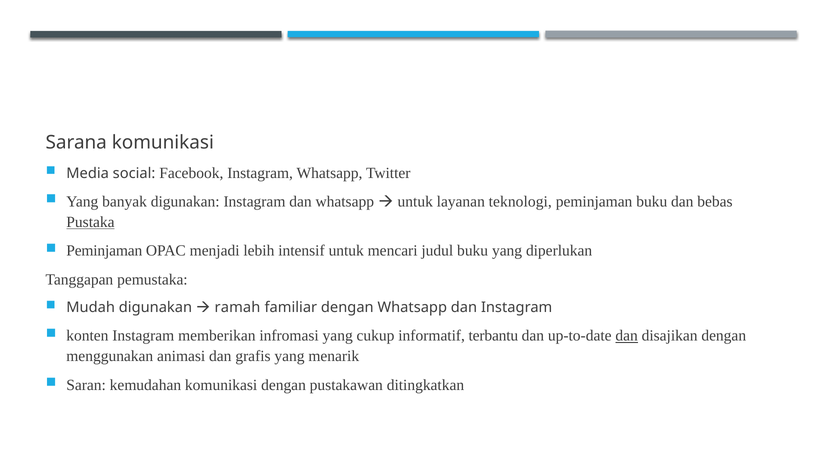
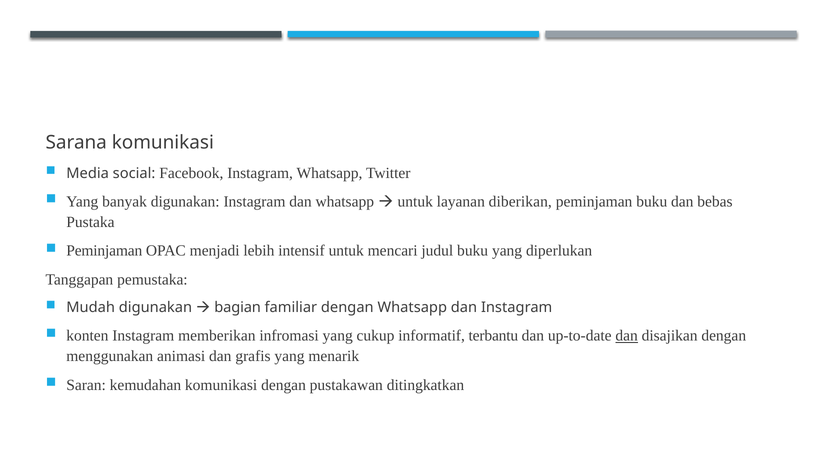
teknologi: teknologi -> diberikan (520, 202)
Pustaka underline: present -> none (90, 222)
ramah: ramah -> bagian (238, 308)
